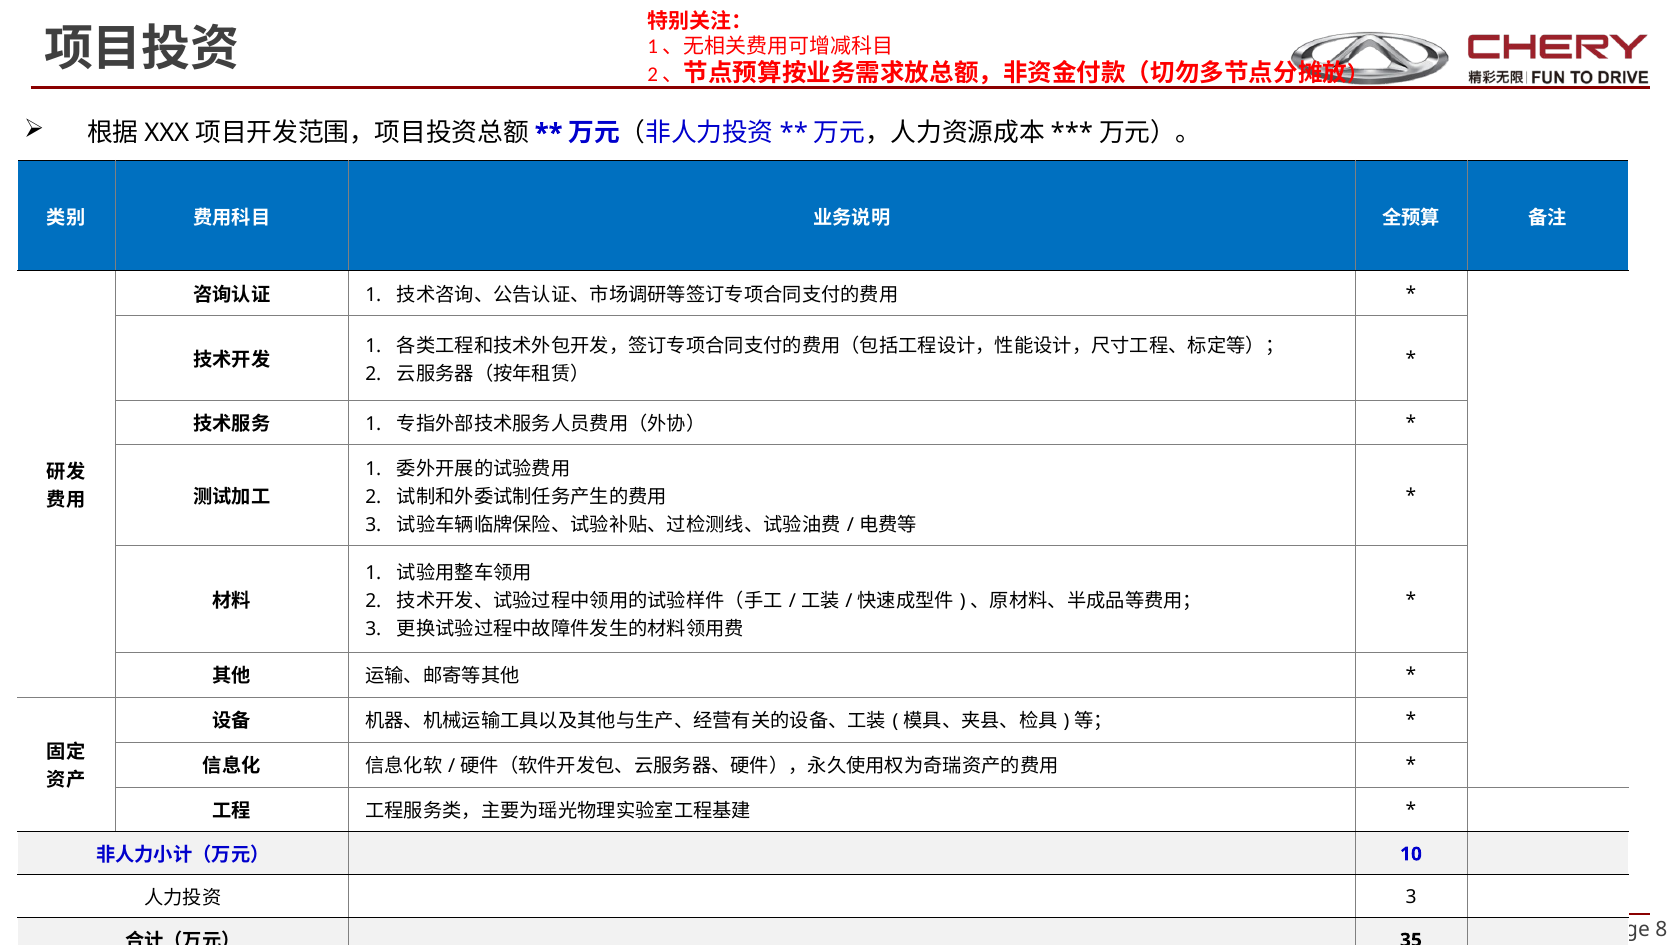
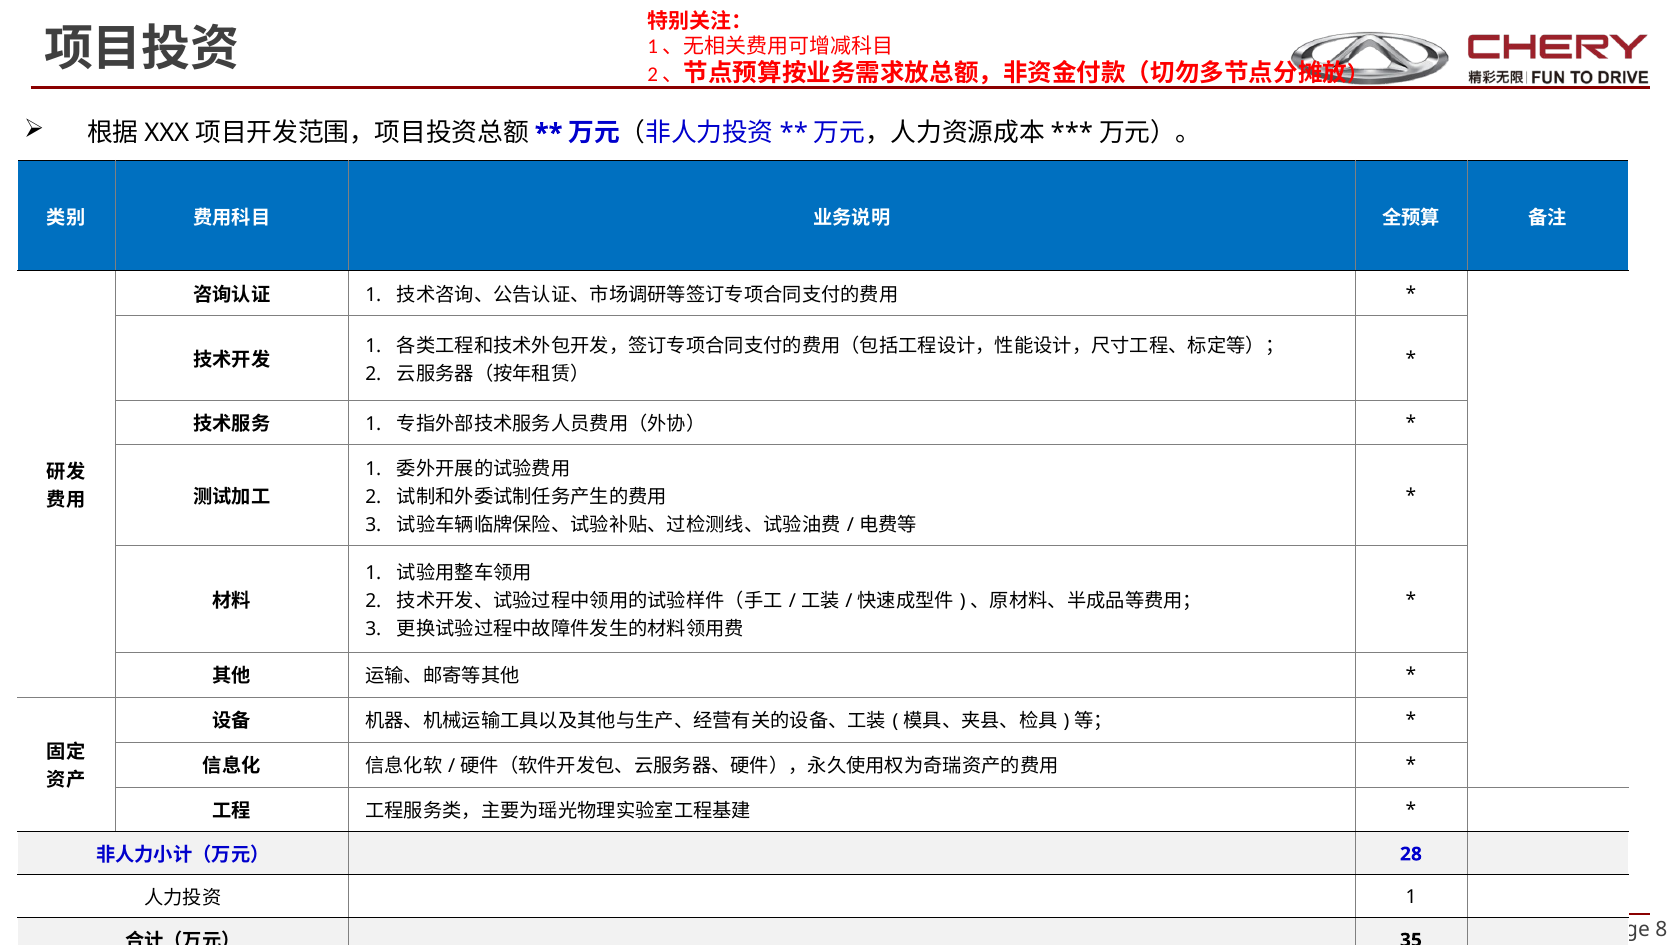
10: 10 -> 28 (1411, 854)
3: 3 -> 1 (1411, 897)
